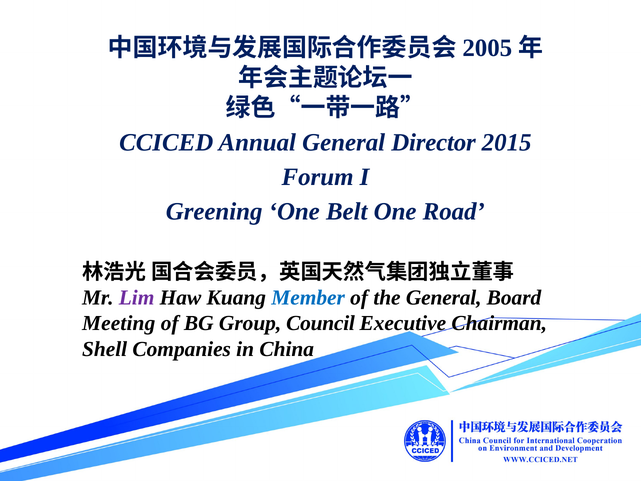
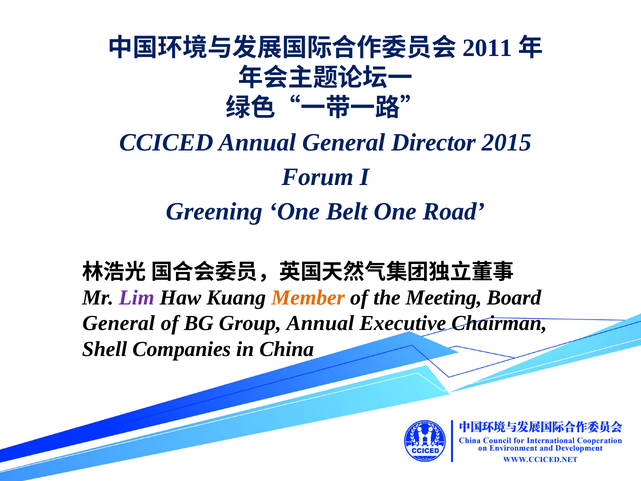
2005: 2005 -> 2011 (487, 48)
Member colour: blue -> orange (308, 297)
the General: General -> Meeting (444, 297)
Meeting: Meeting -> General (119, 323)
Group Council: Council -> Annual (320, 323)
